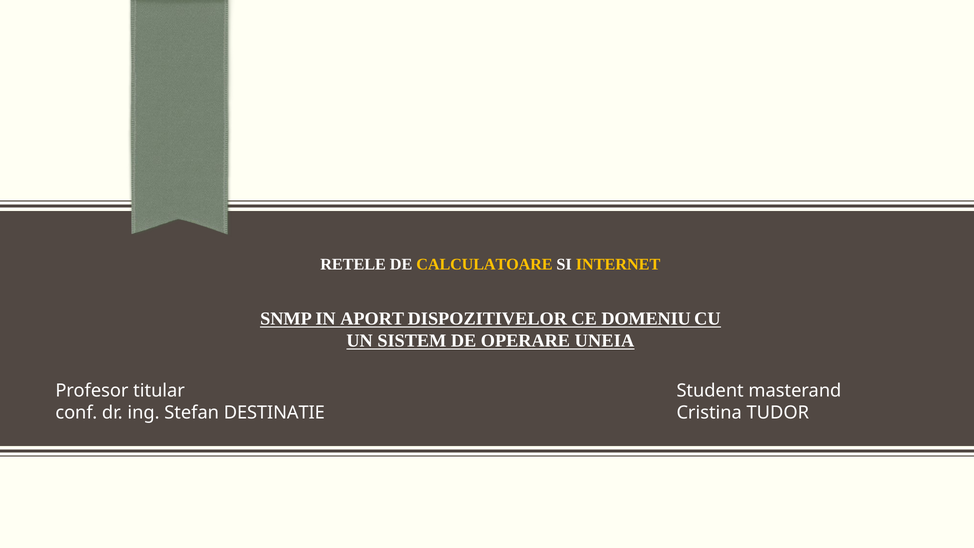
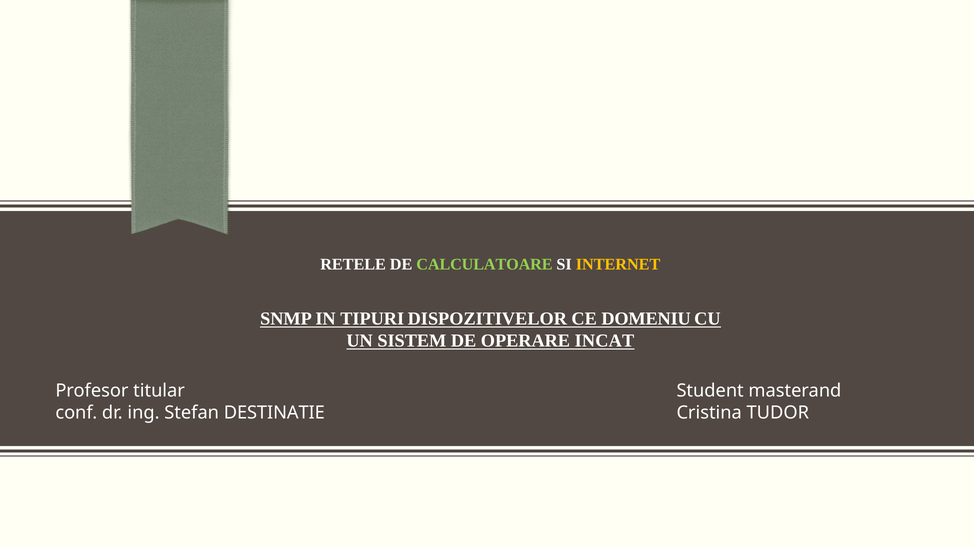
CALCULATOARE colour: yellow -> light green (484, 264)
APORT: APORT -> TIPURI (372, 319)
UNEIA: UNEIA -> INCAT (604, 341)
